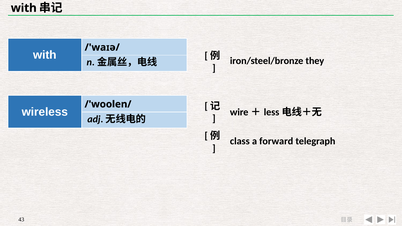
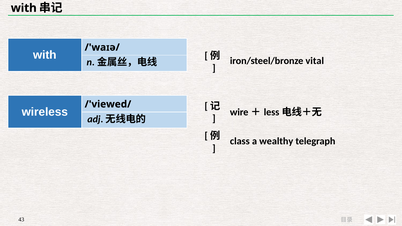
they: they -> vital (315, 61)
/'woolen/: /'woolen/ -> /'viewed/ (108, 104)
forward: forward -> wealthy (276, 141)
